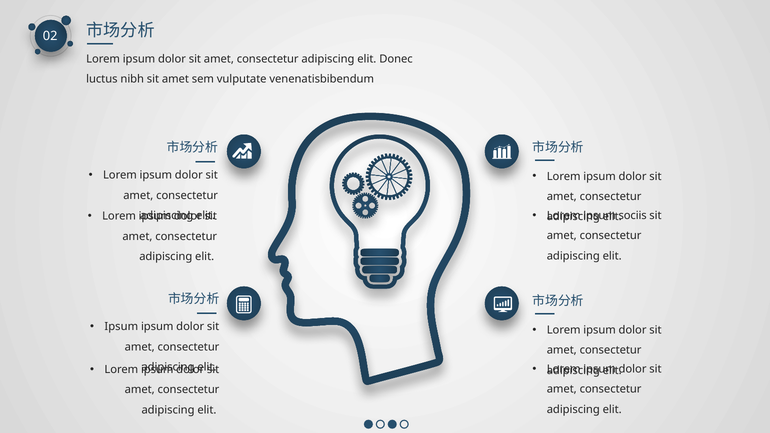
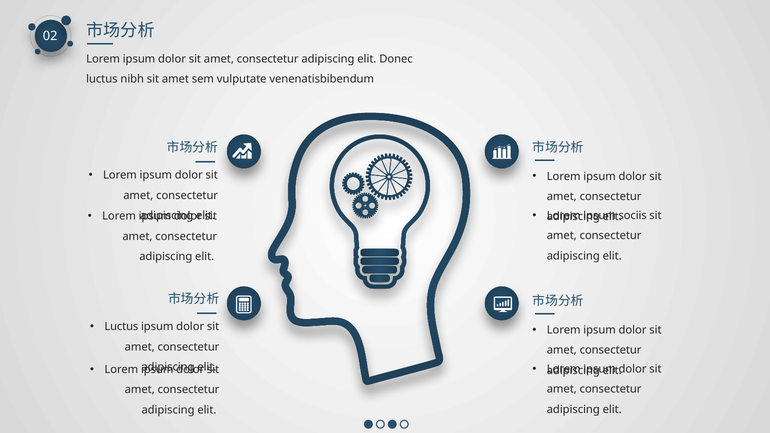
Ipsum: Ipsum -> Luctus (121, 327)
